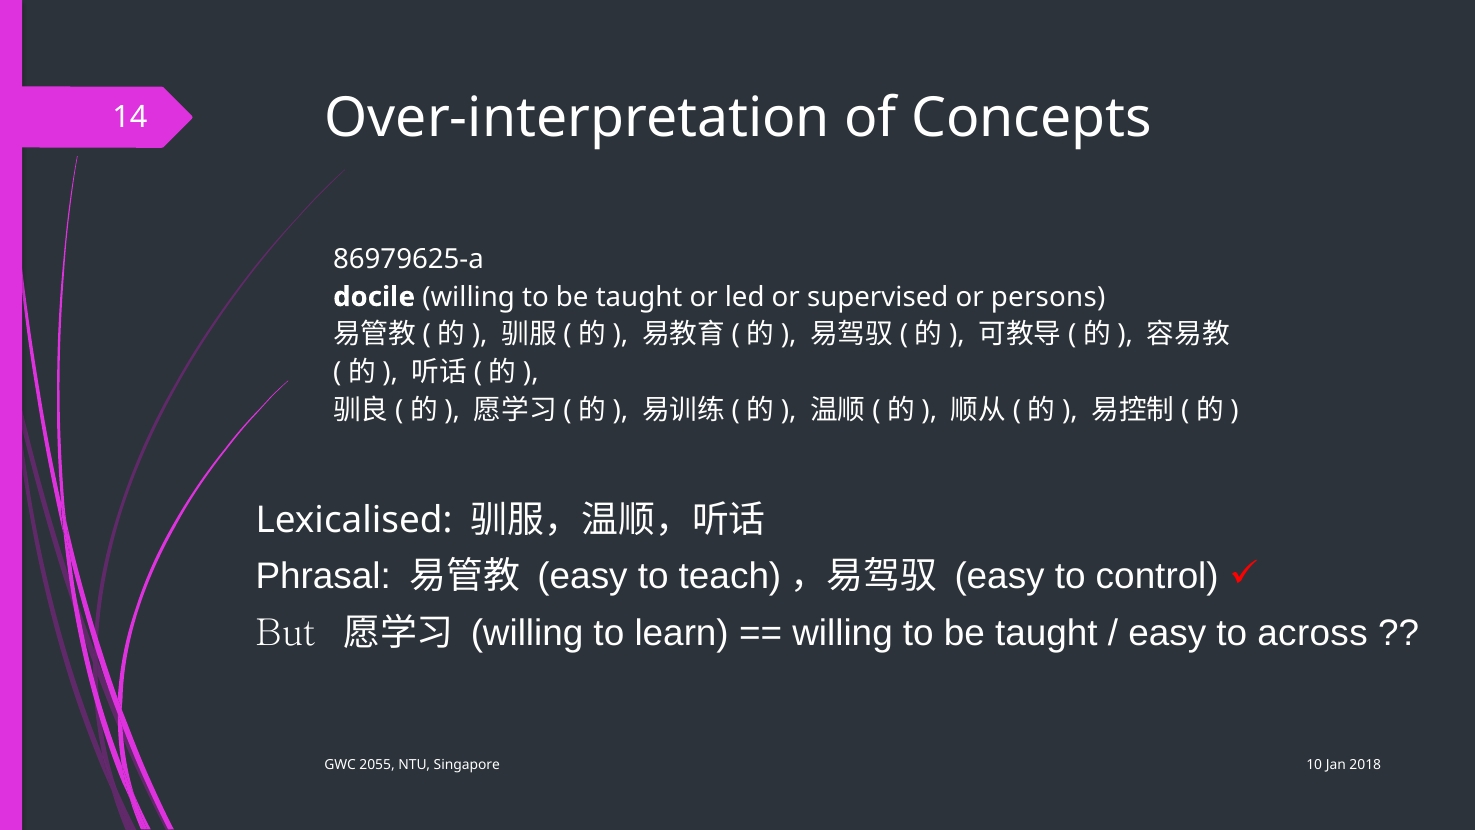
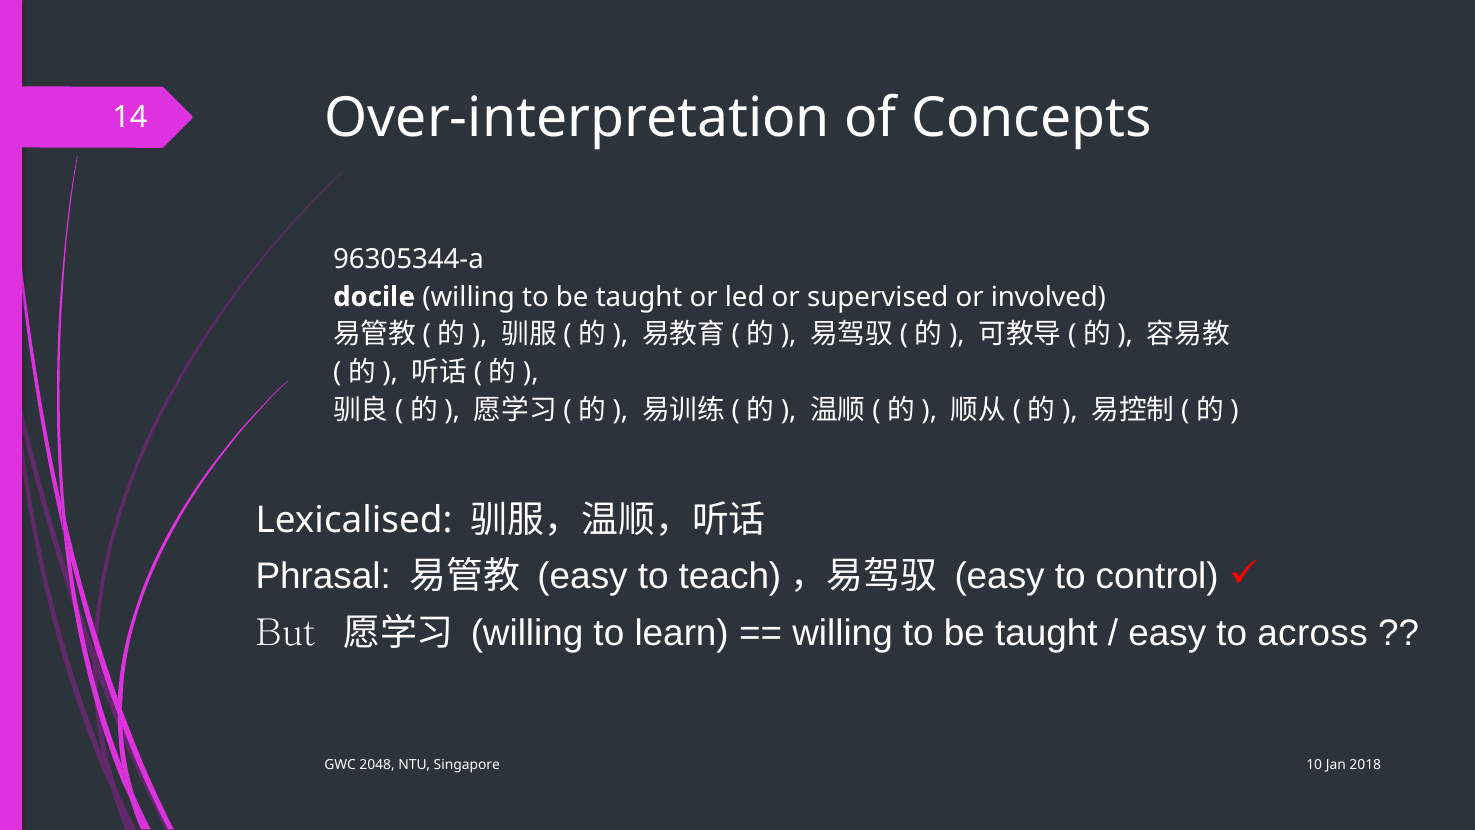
86979625-a: 86979625-a -> 96305344-a (408, 259)
persons: persons -> involved (1048, 297)
2055: 2055 -> 2048 (377, 764)
